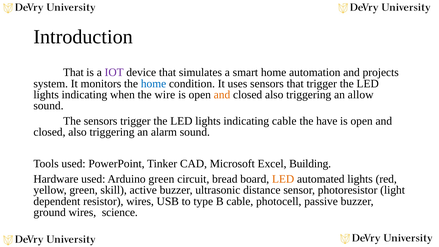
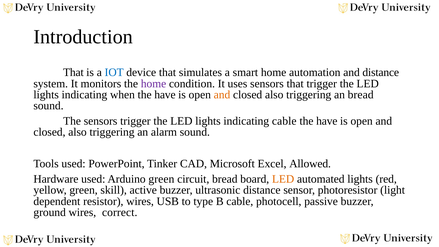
IOT colour: purple -> blue (114, 72)
and projects: projects -> distance (381, 72)
home colour: blue -> purple (154, 84)
when the wire: wire -> have (165, 95)
an allow: allow -> bread (361, 95)
Building: Building -> Allowed (310, 164)
science: science -> correct (120, 212)
